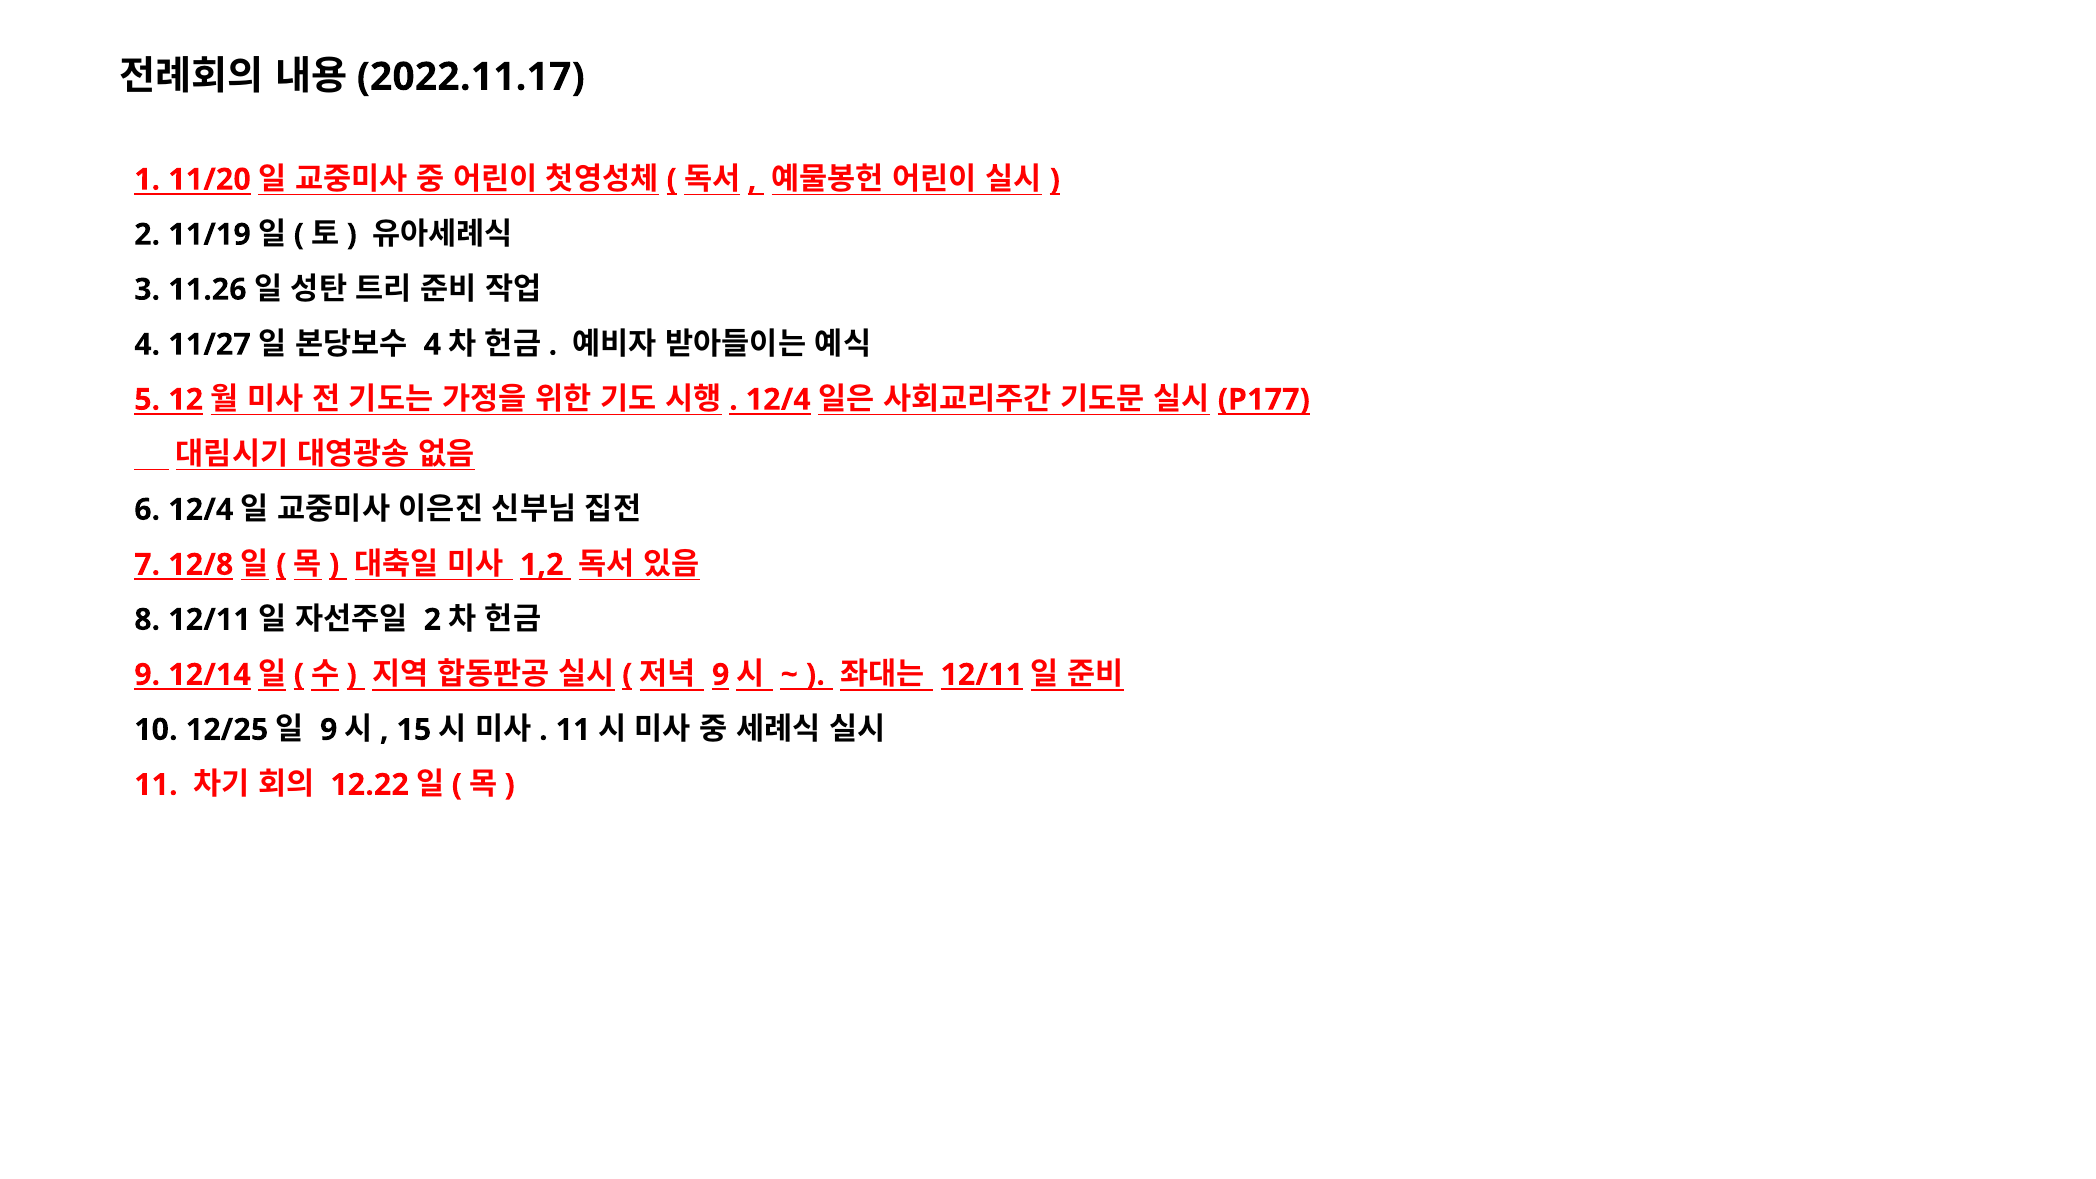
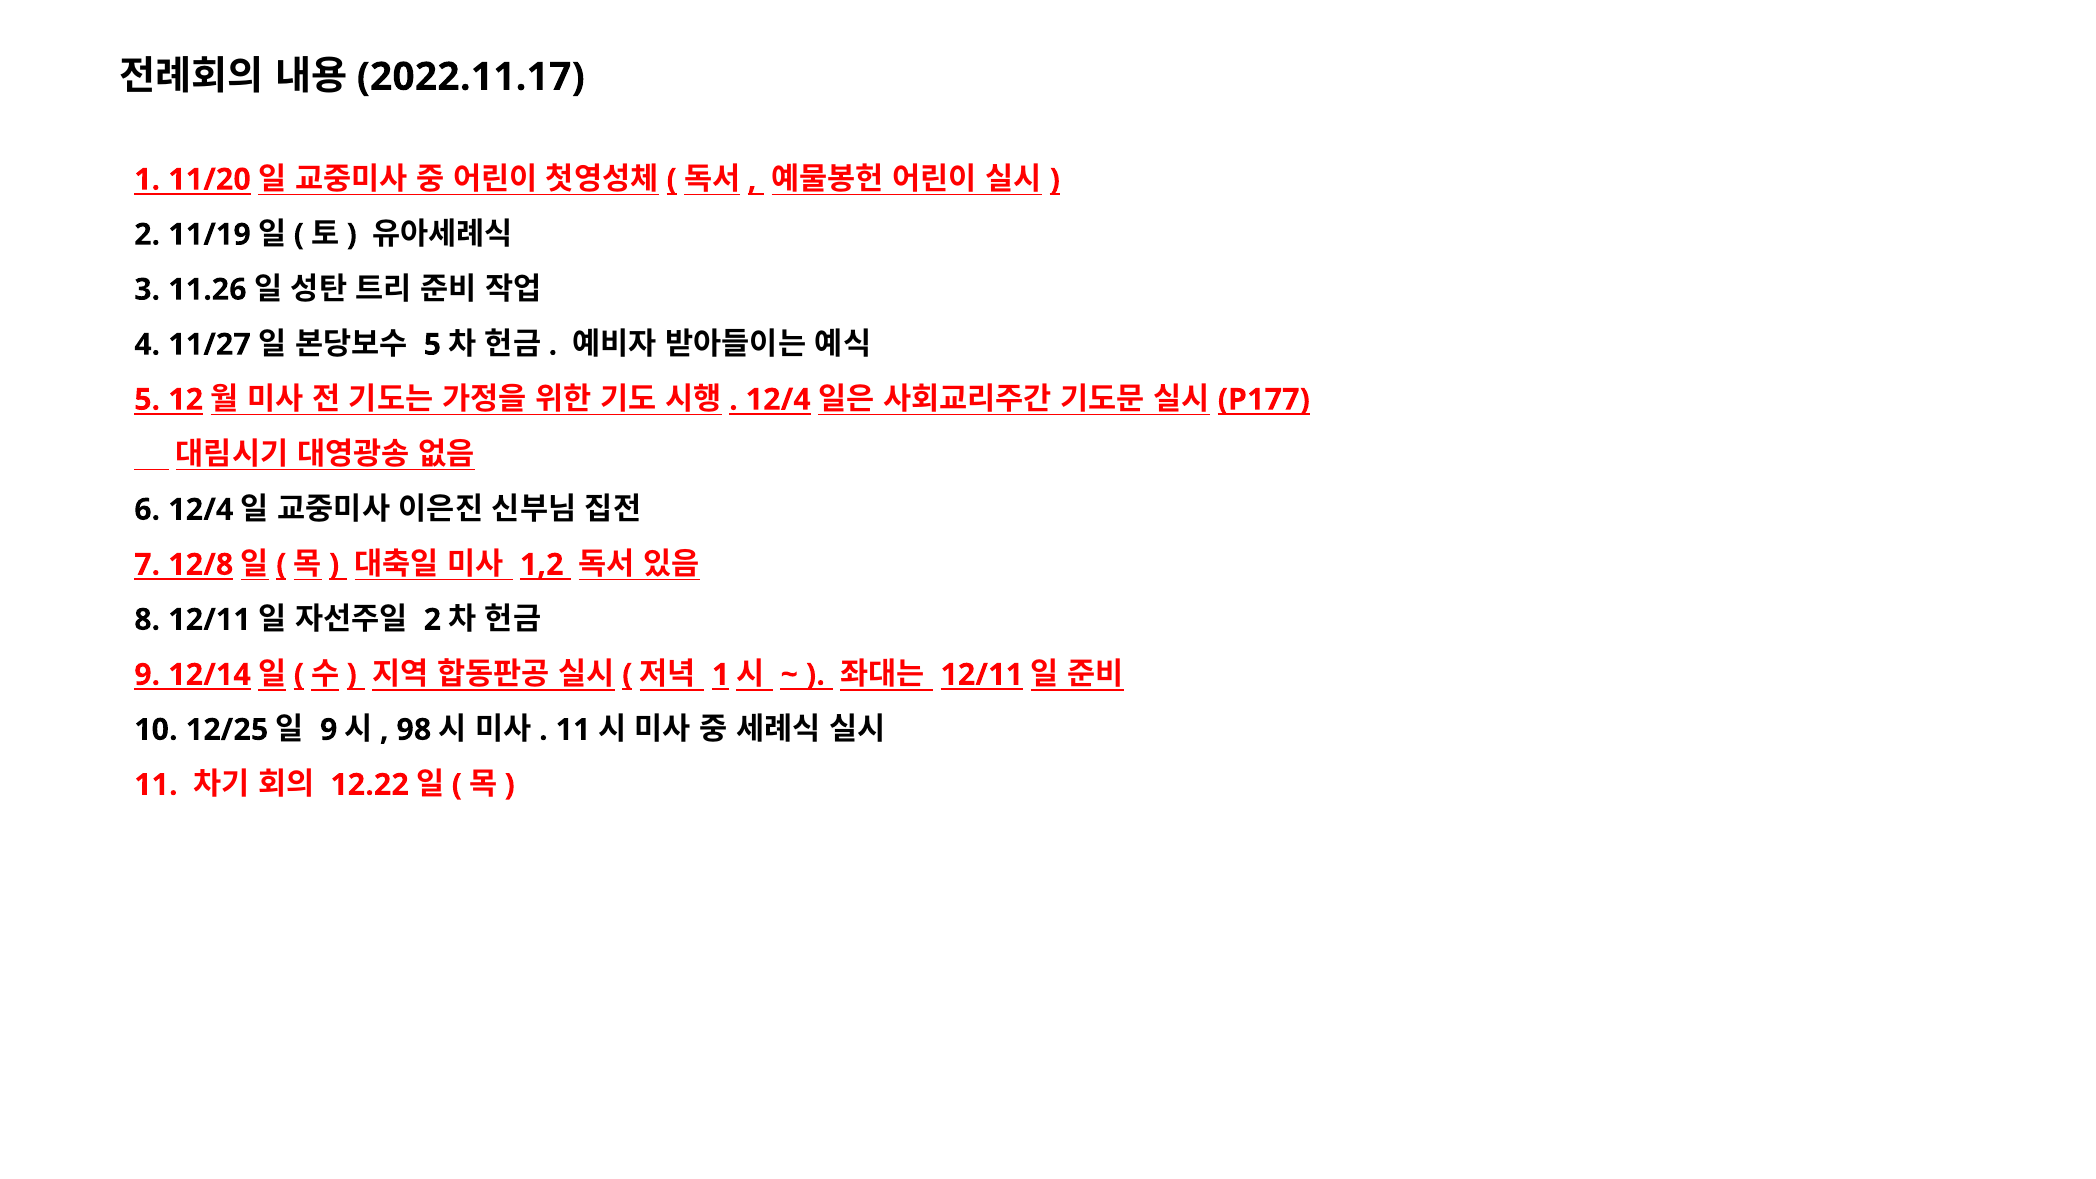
4: 4 -> 5 (432, 345)
9: 9 -> 1 (721, 675)
15: 15 -> 98 (414, 730)
